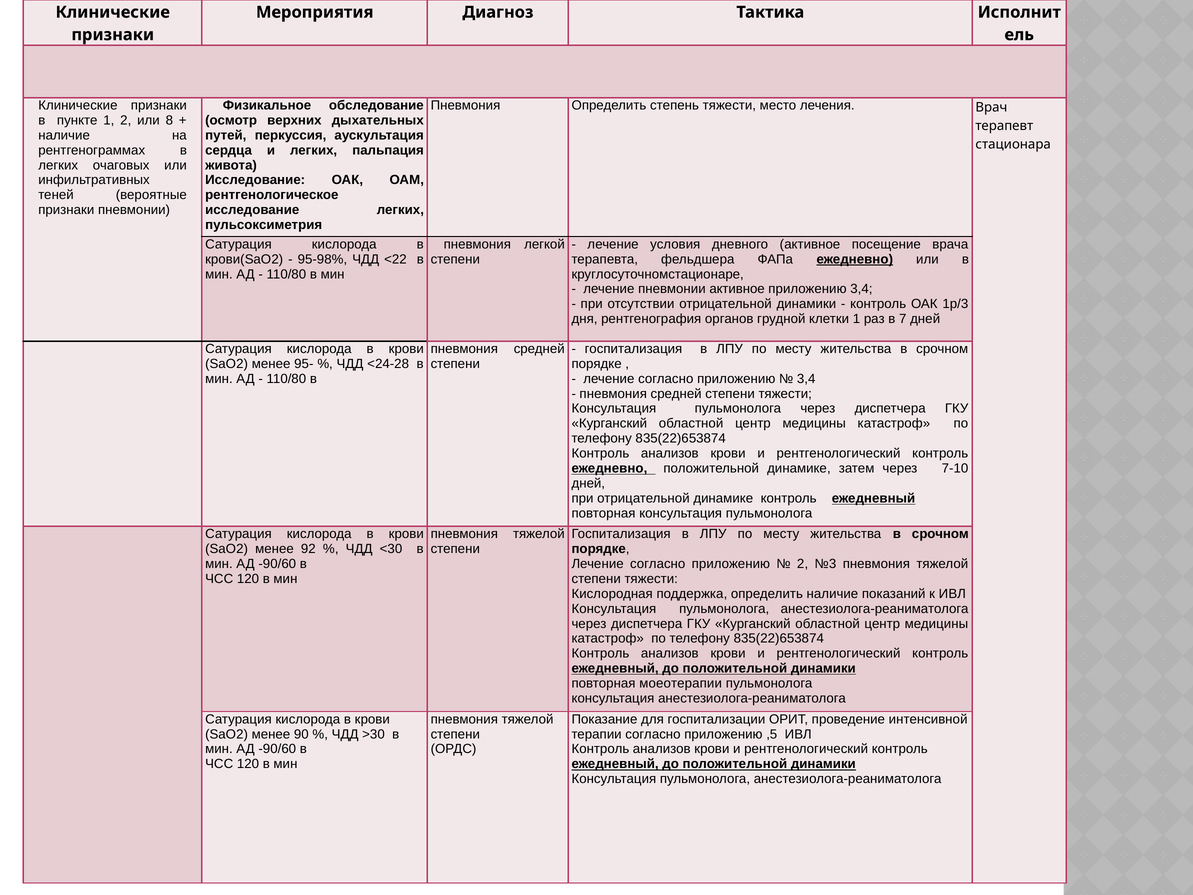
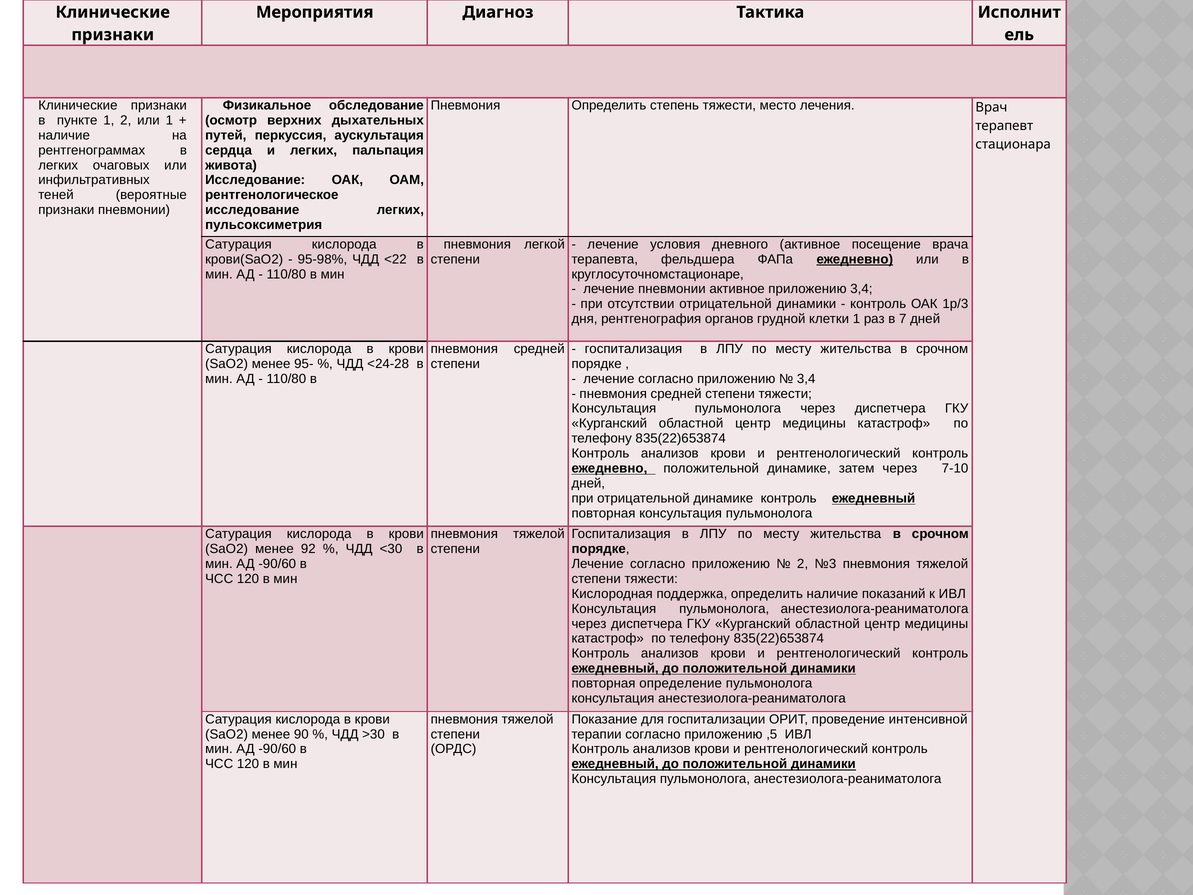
или 8: 8 -> 1 (169, 120)
моеотерапии: моеотерапии -> определение (681, 683)
